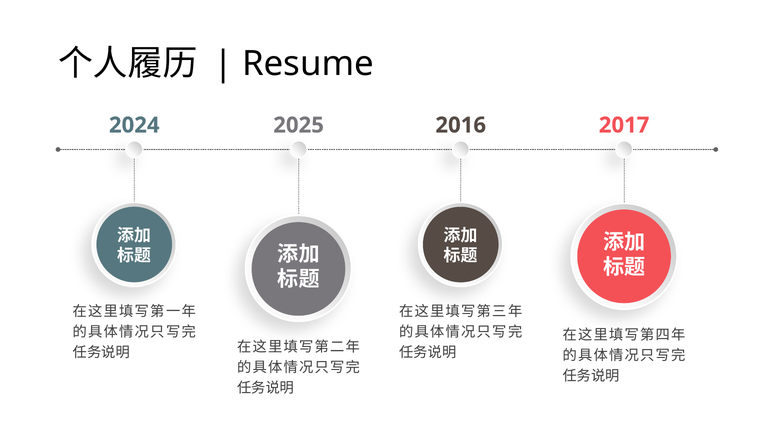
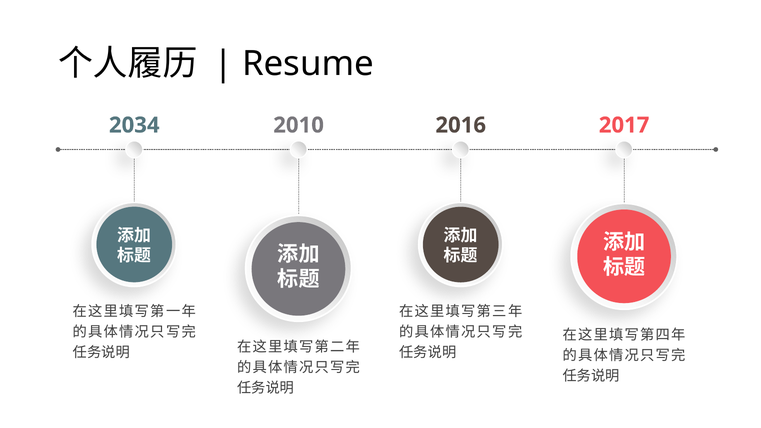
2024: 2024 -> 2034 (134, 125)
2025: 2025 -> 2010 (299, 125)
